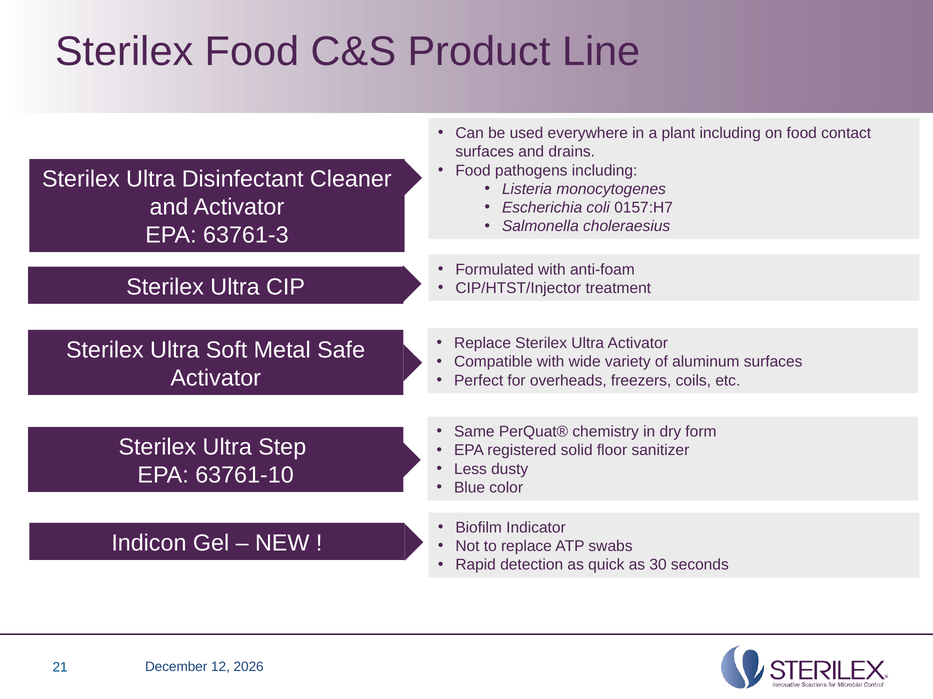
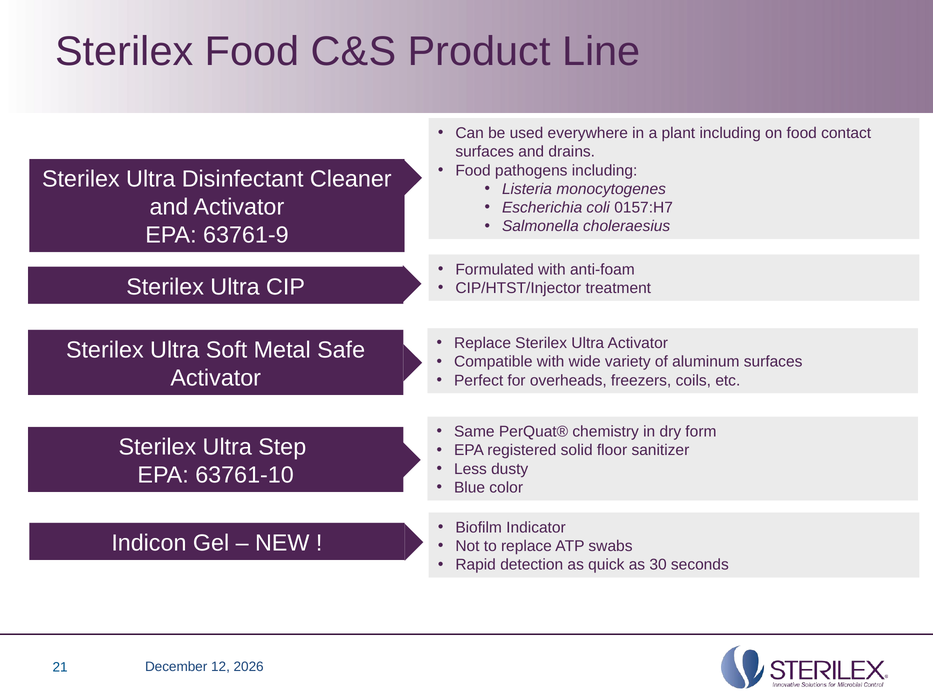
63761-3: 63761-3 -> 63761-9 (246, 235)
